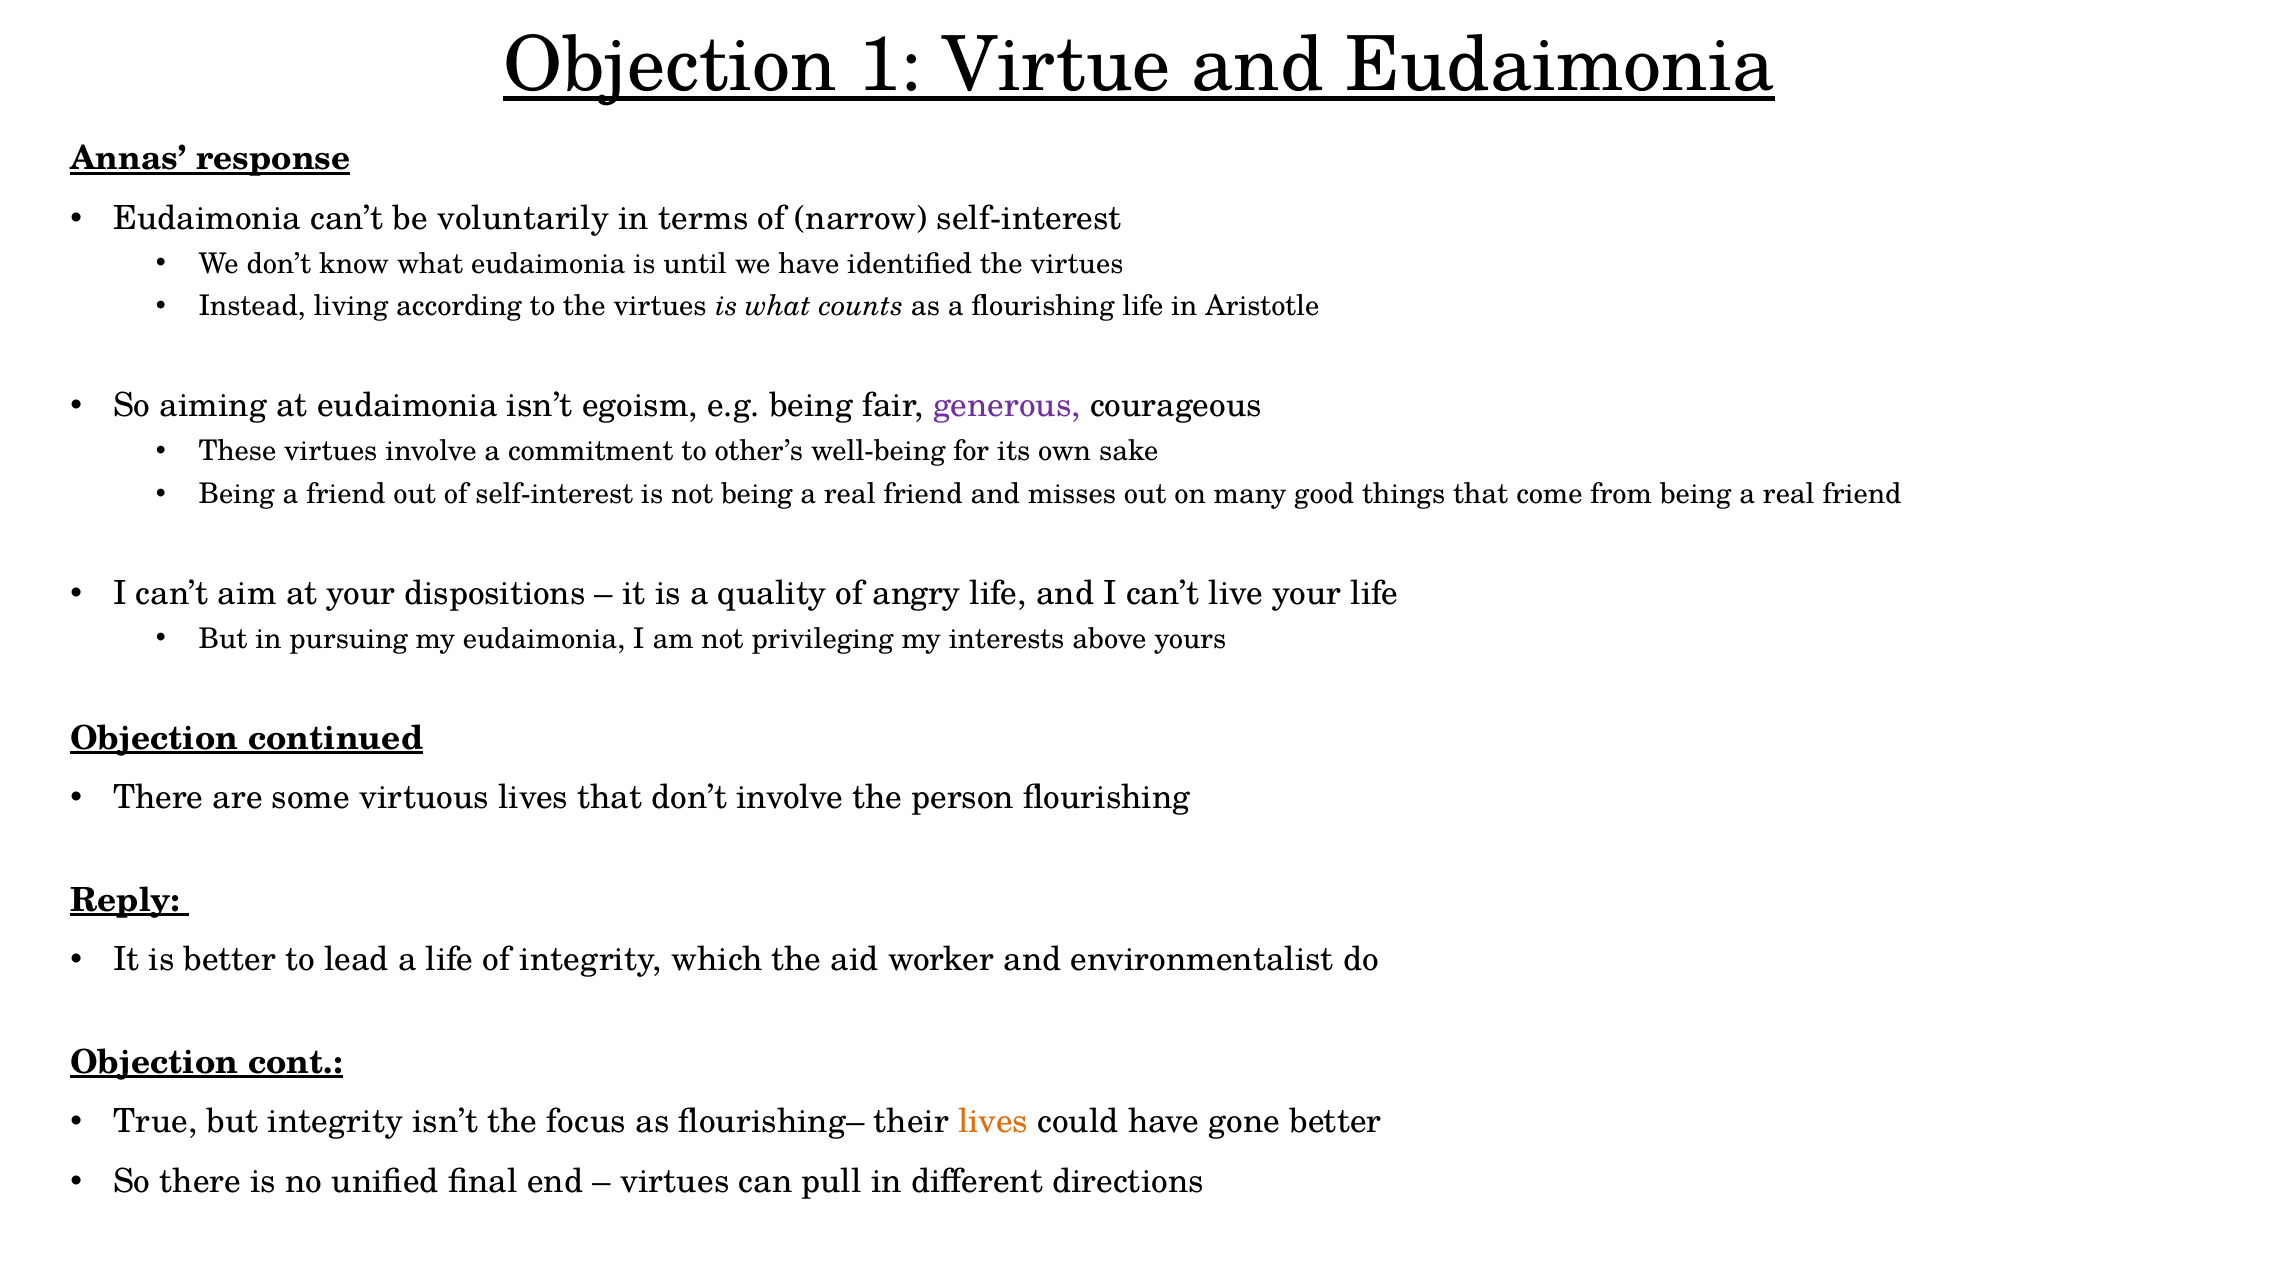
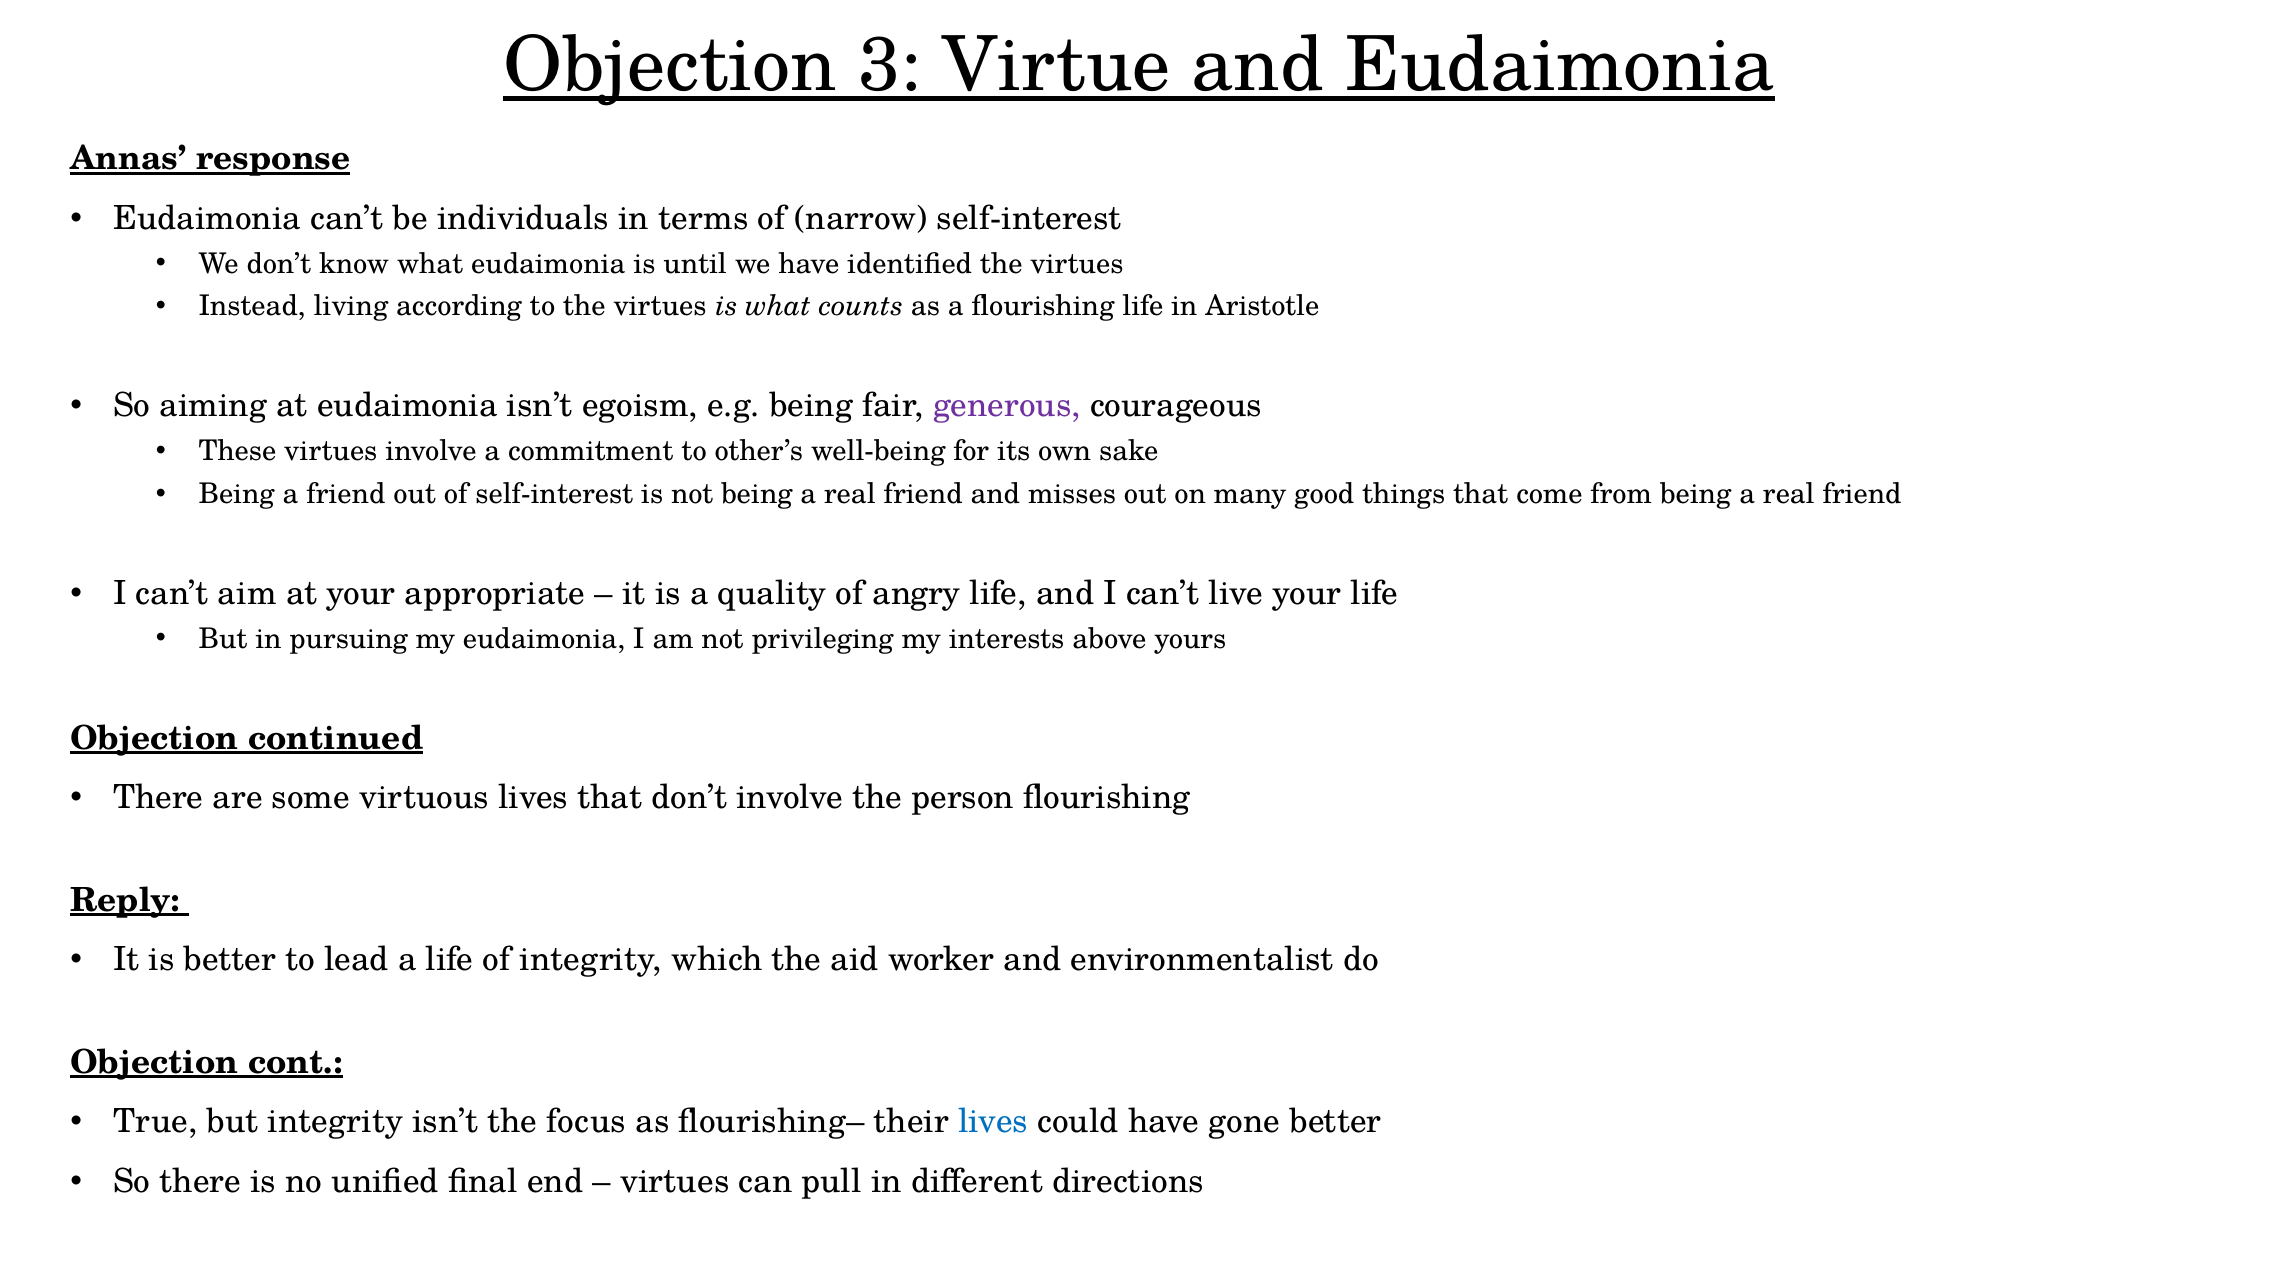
1: 1 -> 3 (890, 66)
voluntarily: voluntarily -> individuals (523, 218)
dispositions: dispositions -> appropriate (495, 593)
lives colour: orange -> blue (993, 1122)
